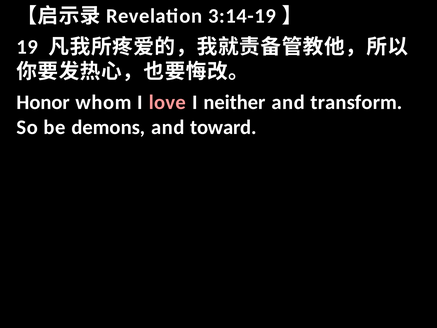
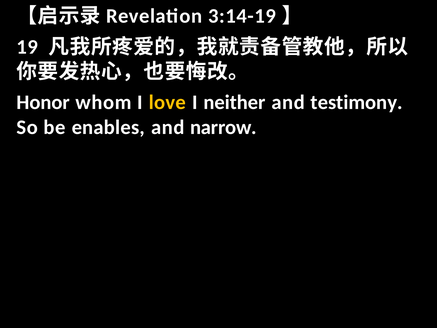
love colour: pink -> yellow (167, 102)
transform: transform -> testimony (357, 102)
demons: demons -> enables (108, 127)
toward: toward -> narrow (223, 127)
